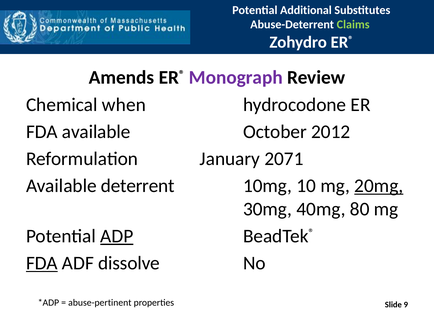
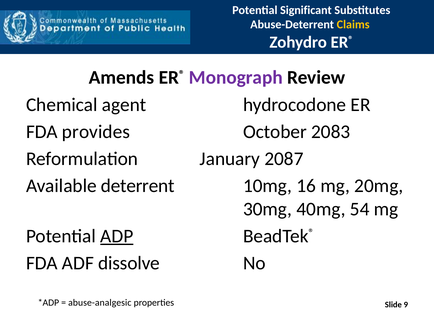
Additional: Additional -> Significant (306, 10)
Claims colour: light green -> yellow (353, 25)
when: when -> agent (124, 104)
FDA available: available -> provides (96, 132)
2012: 2012 -> 2083 (331, 132)
2071: 2071 -> 2087 (284, 159)
10: 10 -> 16 (306, 186)
20mg underline: present -> none (379, 186)
80: 80 -> 54 (360, 209)
FDA underline: present -> none (42, 263)
abuse-pertinent: abuse-pertinent -> abuse-analgesic (100, 302)
